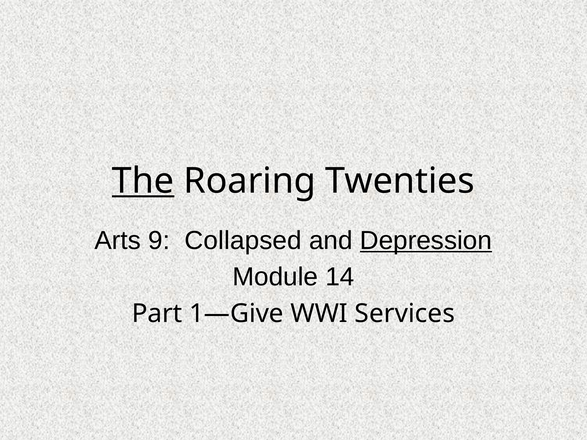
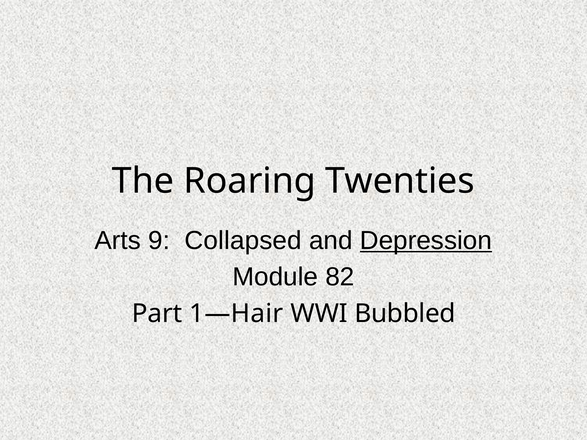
The underline: present -> none (143, 181)
14: 14 -> 82 (340, 277)
1—Give: 1—Give -> 1—Hair (236, 314)
Services: Services -> Bubbled (405, 314)
